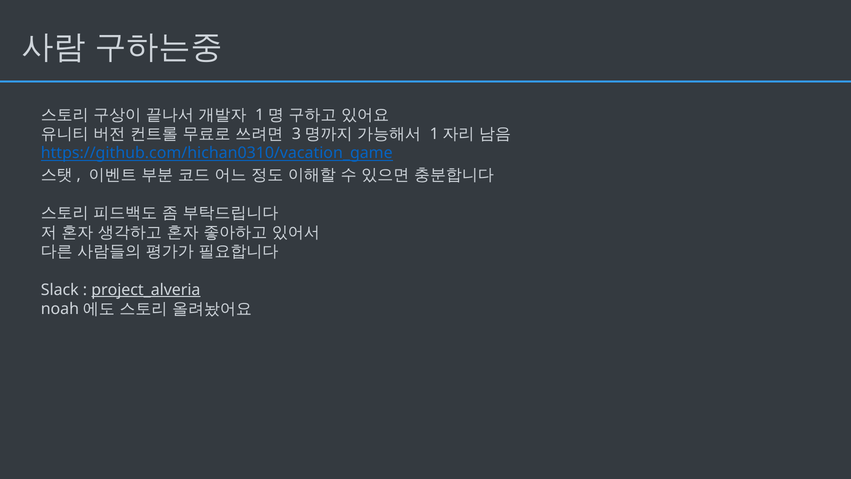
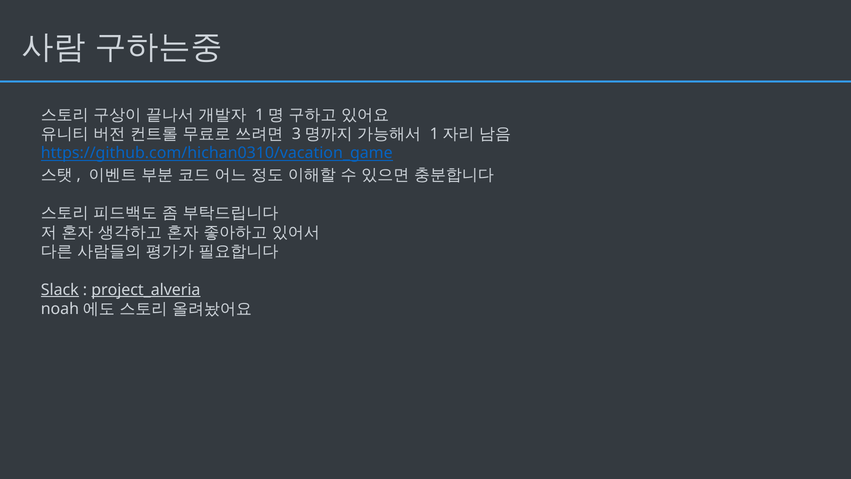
Slack underline: none -> present (60, 290)
